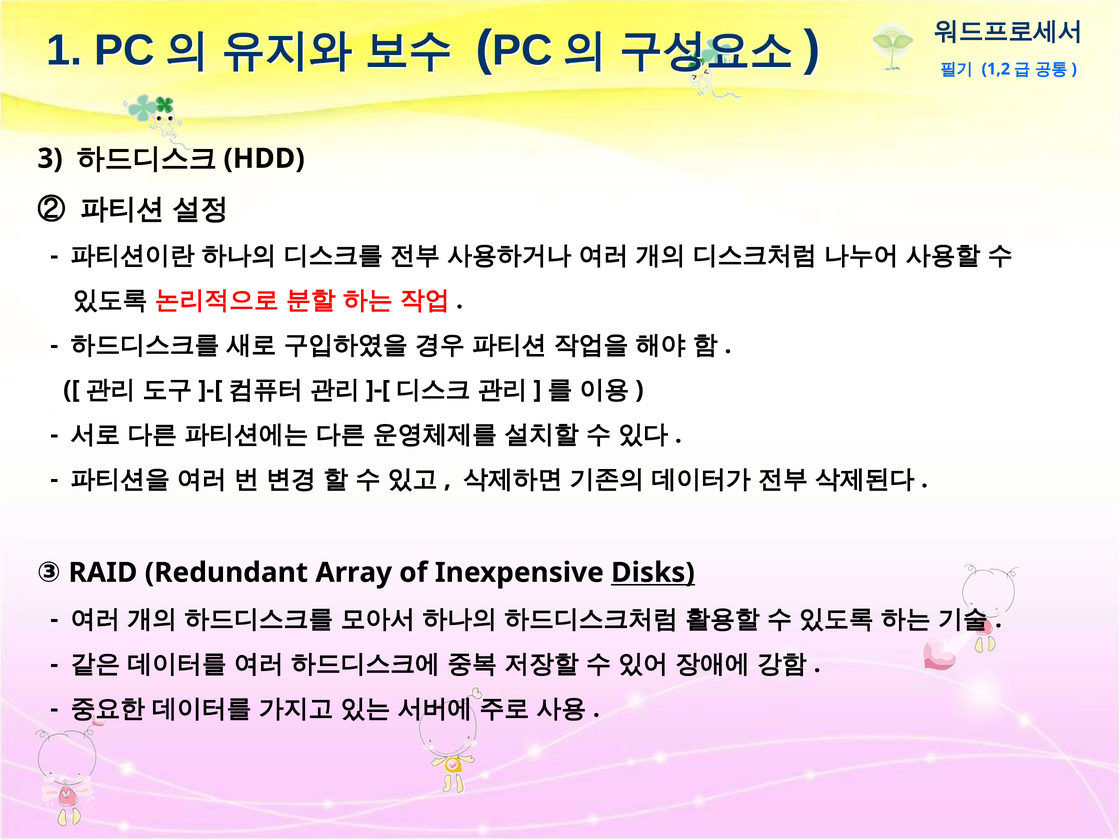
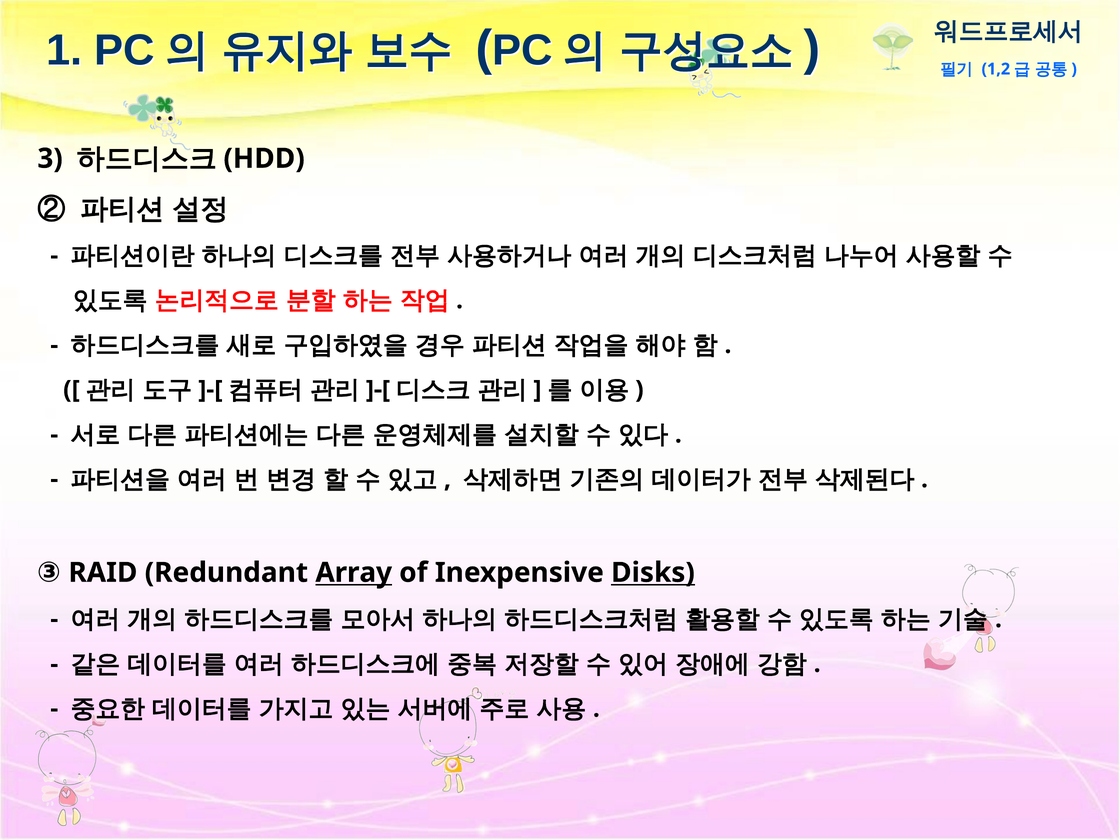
Array underline: none -> present (354, 573)
